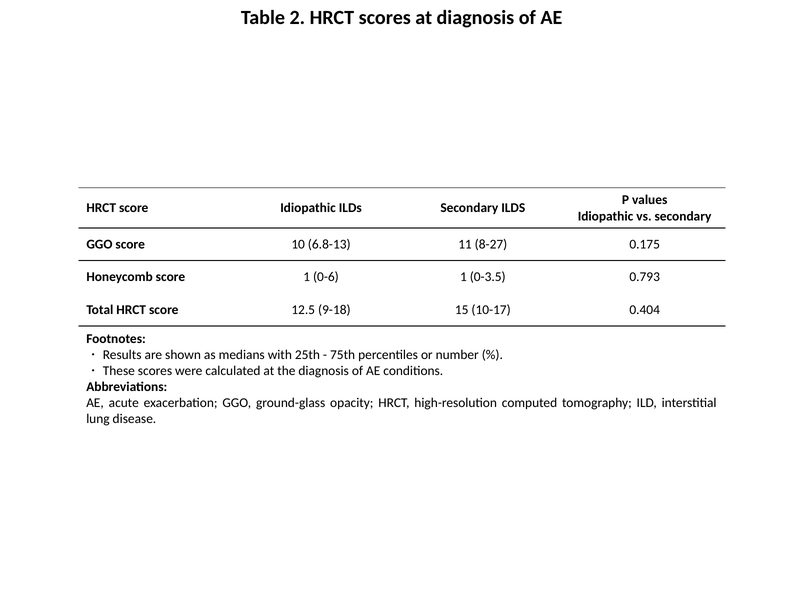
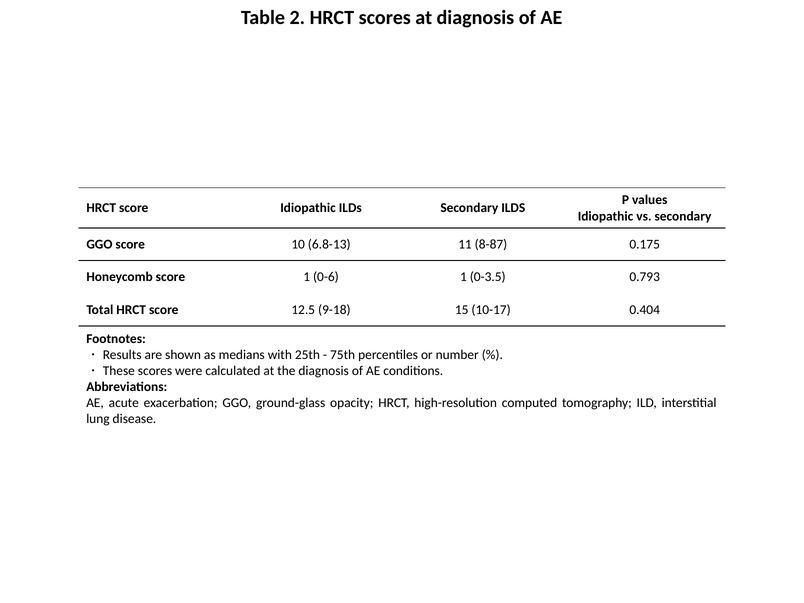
8-27: 8-27 -> 8-87 (491, 244)
